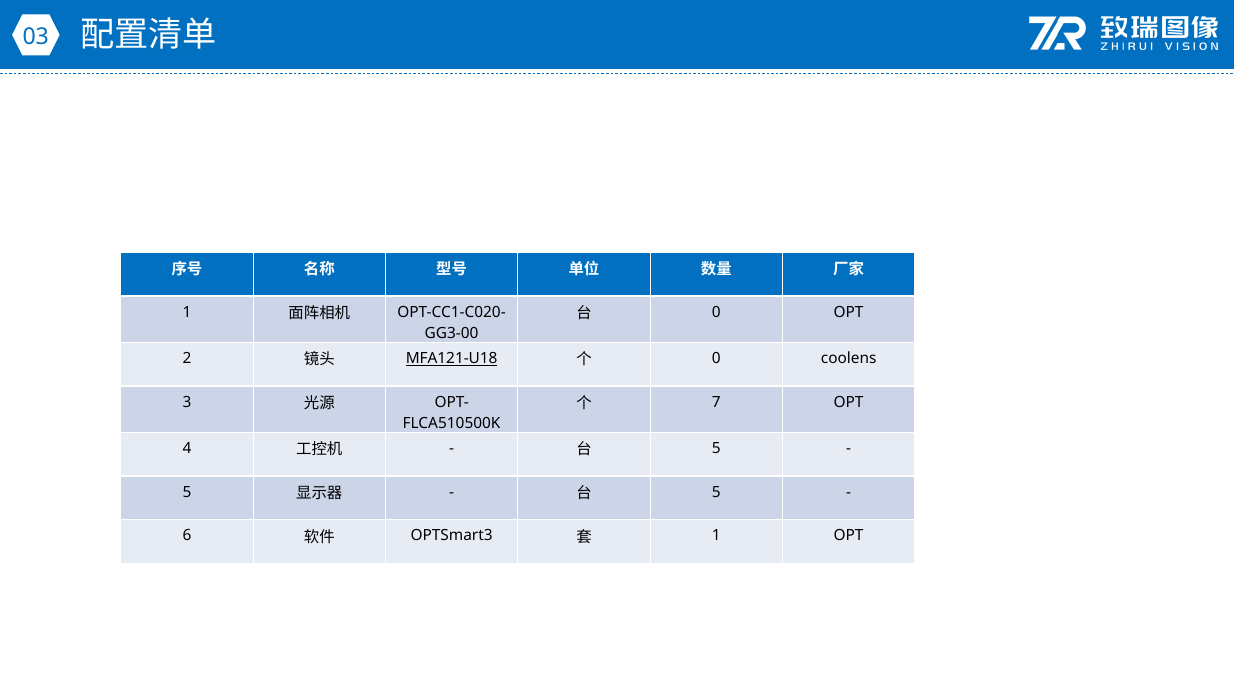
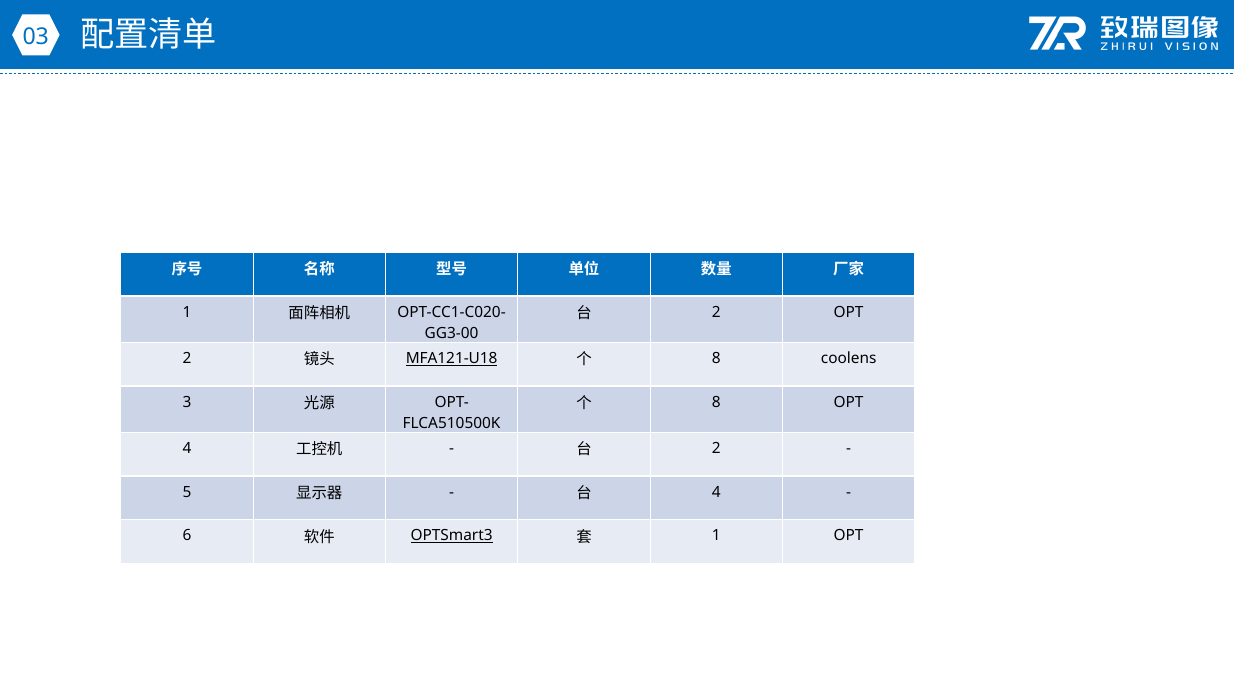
0: 0 -> 2 (716, 312)
0: 0 -> 8 (716, 358)
7: 7 -> 8 (716, 402)
5: 5 -> 2 (716, 448)
5: 5 -> 4 (716, 492)
OPTSmart3 underline: none -> present (452, 536)
